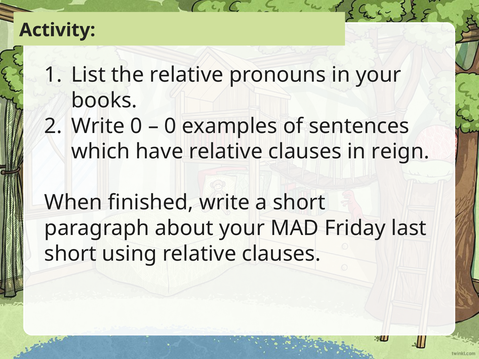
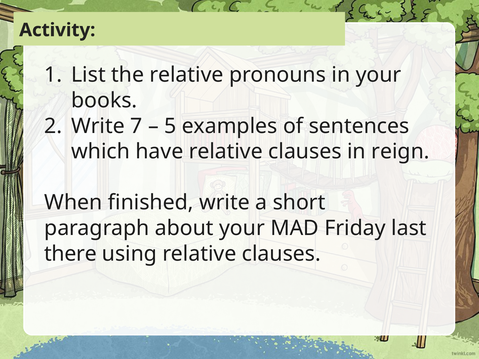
Write 0: 0 -> 7 (136, 126)
0: 0 -> 5 (170, 126)
short: short -> there (70, 254)
